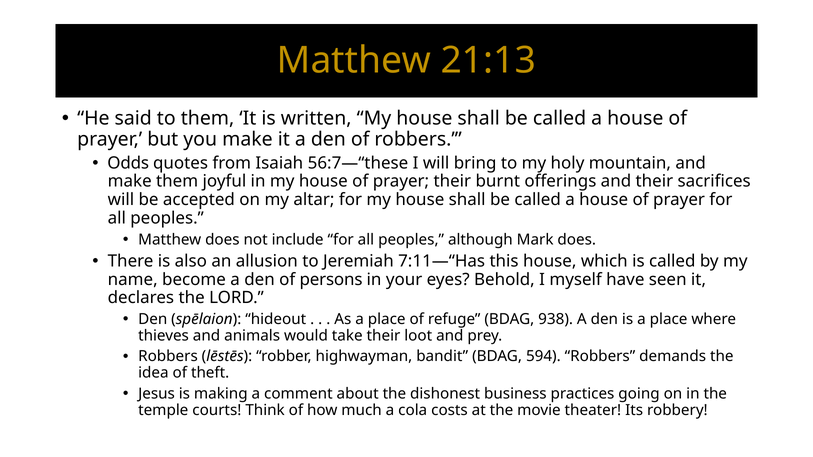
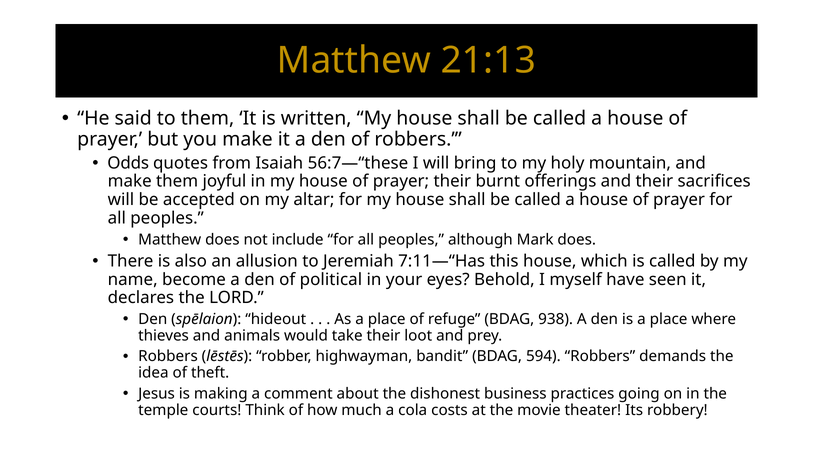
persons: persons -> political (331, 280)
